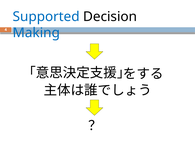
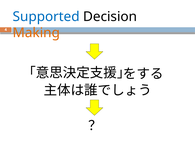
Making colour: blue -> orange (36, 33)
